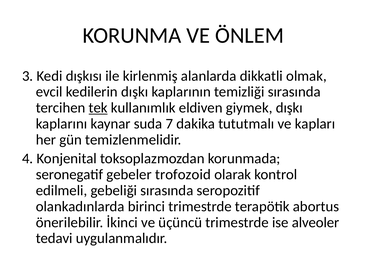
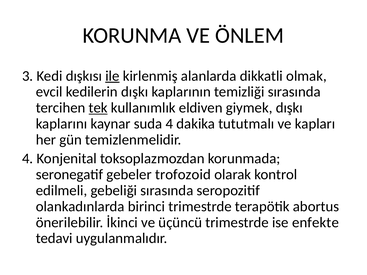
ile underline: none -> present (112, 76)
suda 7: 7 -> 4 (169, 124)
alveoler: alveoler -> enfekte (315, 223)
